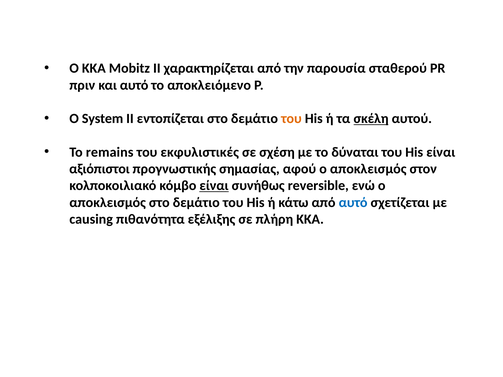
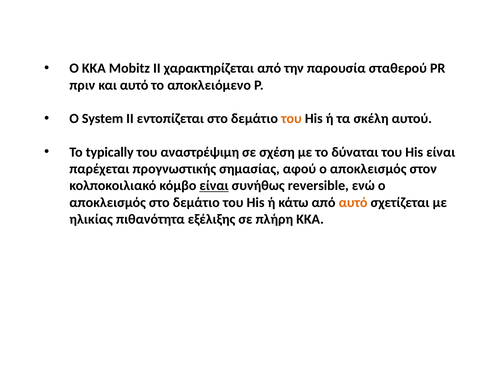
σκέλη underline: present -> none (371, 119)
remains: remains -> typically (110, 152)
εκφυλιστικές: εκφυλιστικές -> αναστρέψιμη (200, 152)
αξιόπιστοι: αξιόπιστοι -> παρέχεται (99, 169)
αυτό colour: blue -> orange (353, 203)
causing: causing -> ηλικίας (91, 219)
